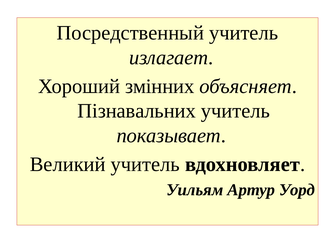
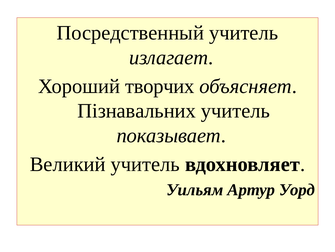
змінних: змінних -> творчих (160, 86)
